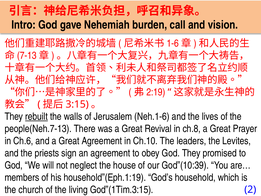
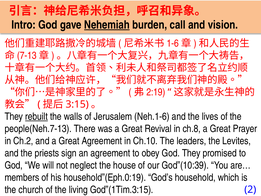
Nehemiah underline: none -> present (107, 25)
Ch.6: Ch.6 -> Ch.2 (23, 141)
household”(Eph.1:19: household”(Eph.1:19 -> household”(Eph.0:19 (105, 177)
